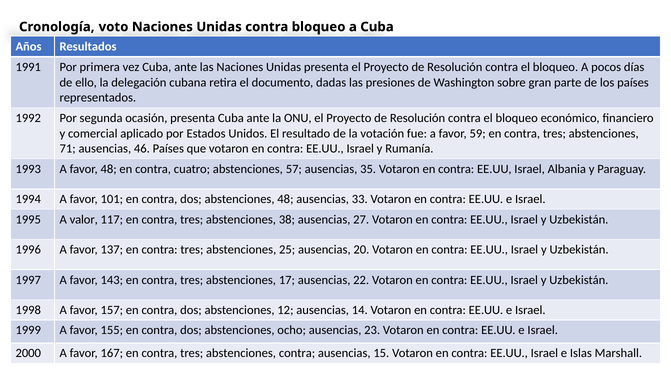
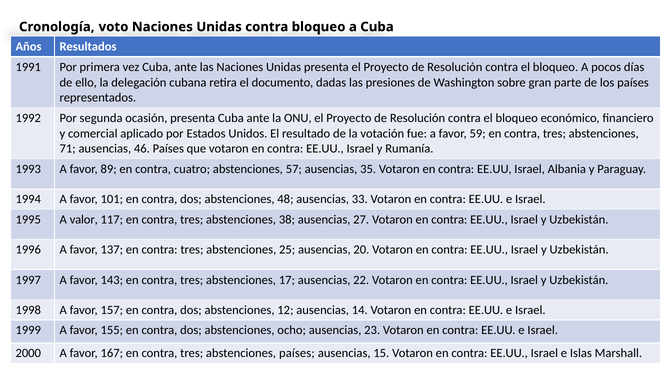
favor 48: 48 -> 89 (109, 169)
abstenciones contra: contra -> países (297, 354)
